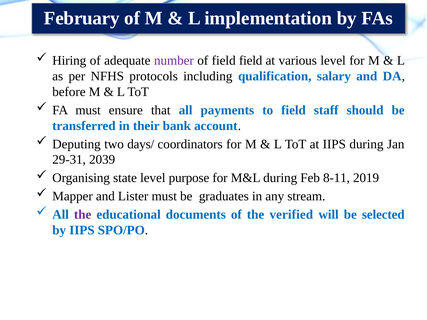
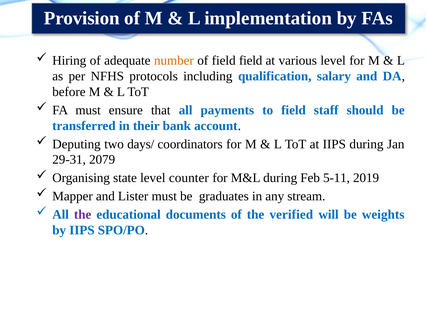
February: February -> Provision (82, 18)
number colour: purple -> orange (174, 61)
2039: 2039 -> 2079 (102, 160)
purpose: purpose -> counter (189, 178)
8-11: 8-11 -> 5-11 (337, 178)
selected: selected -> weights (383, 215)
